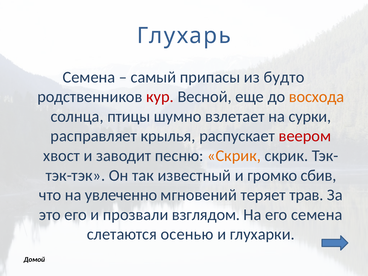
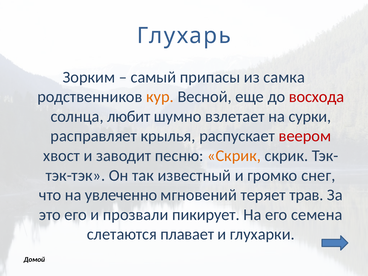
Семена: Семена -> Зорким (89, 77)
будто: будто -> самка (284, 77)
кур colour: red -> orange (160, 97)
восхода colour: orange -> red (317, 97)
птицы: птицы -> любит (129, 116)
сбив: сбив -> снег (318, 175)
взглядом: взглядом -> пикирует (206, 215)
осенью: осенью -> плавает (187, 234)
